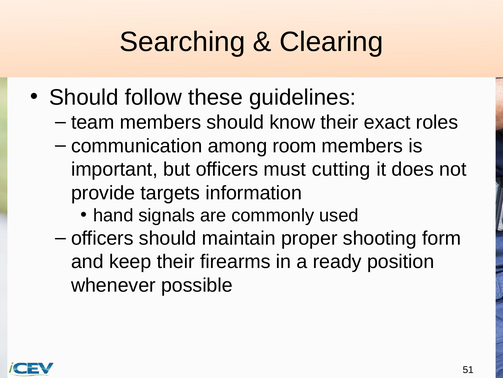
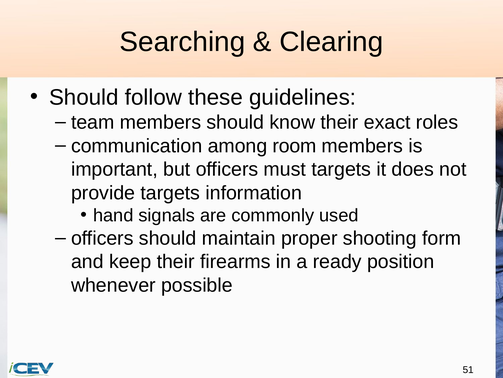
must cutting: cutting -> targets (341, 169)
